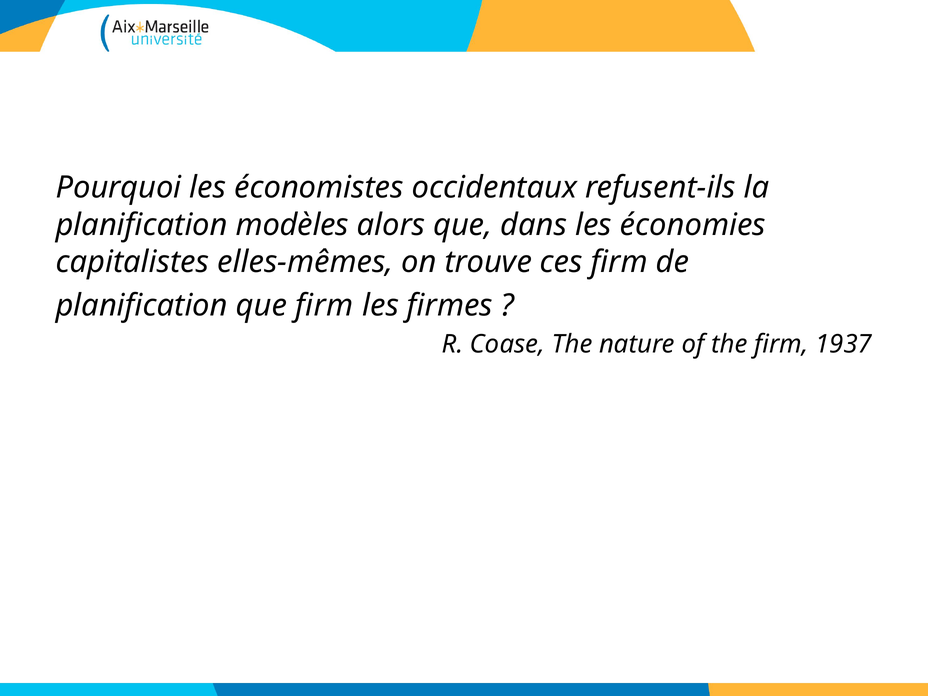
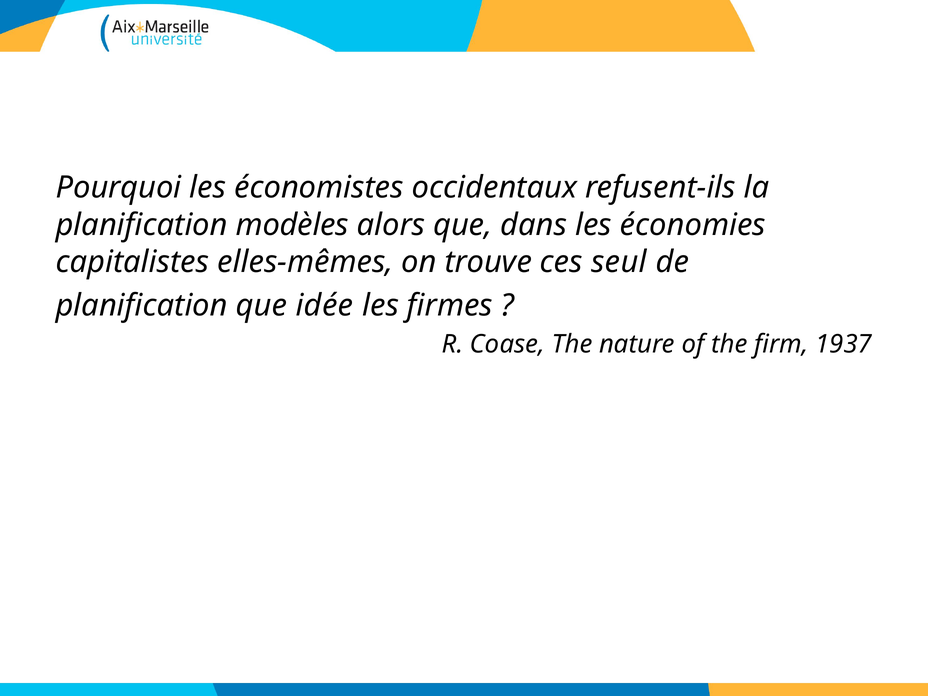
ces firm: firm -> seul (619, 262)
que firm: firm -> idée (324, 305)
